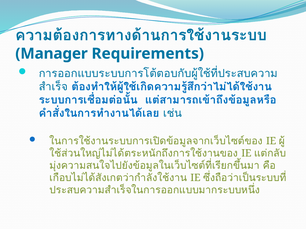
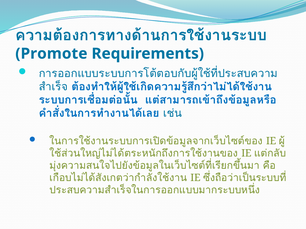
Manager: Manager -> Promote (51, 54)
